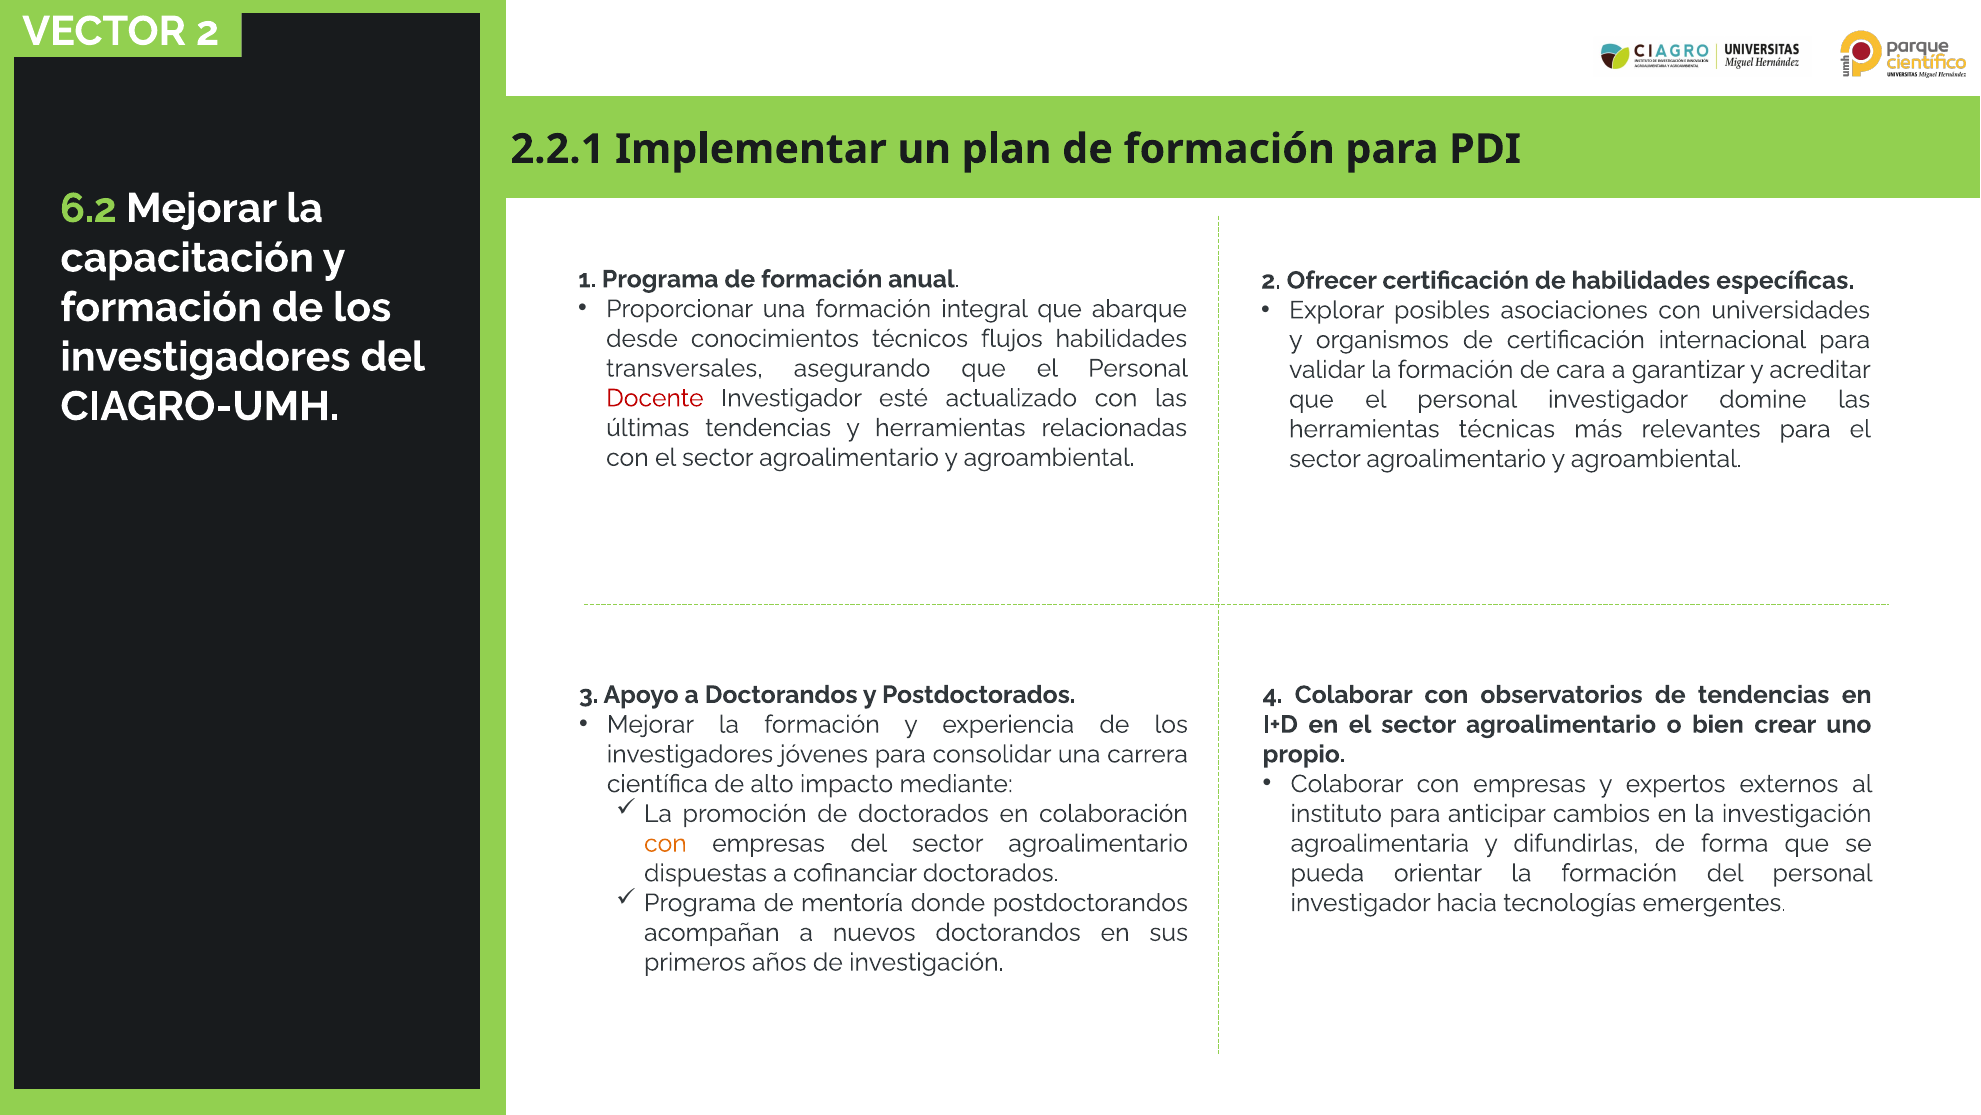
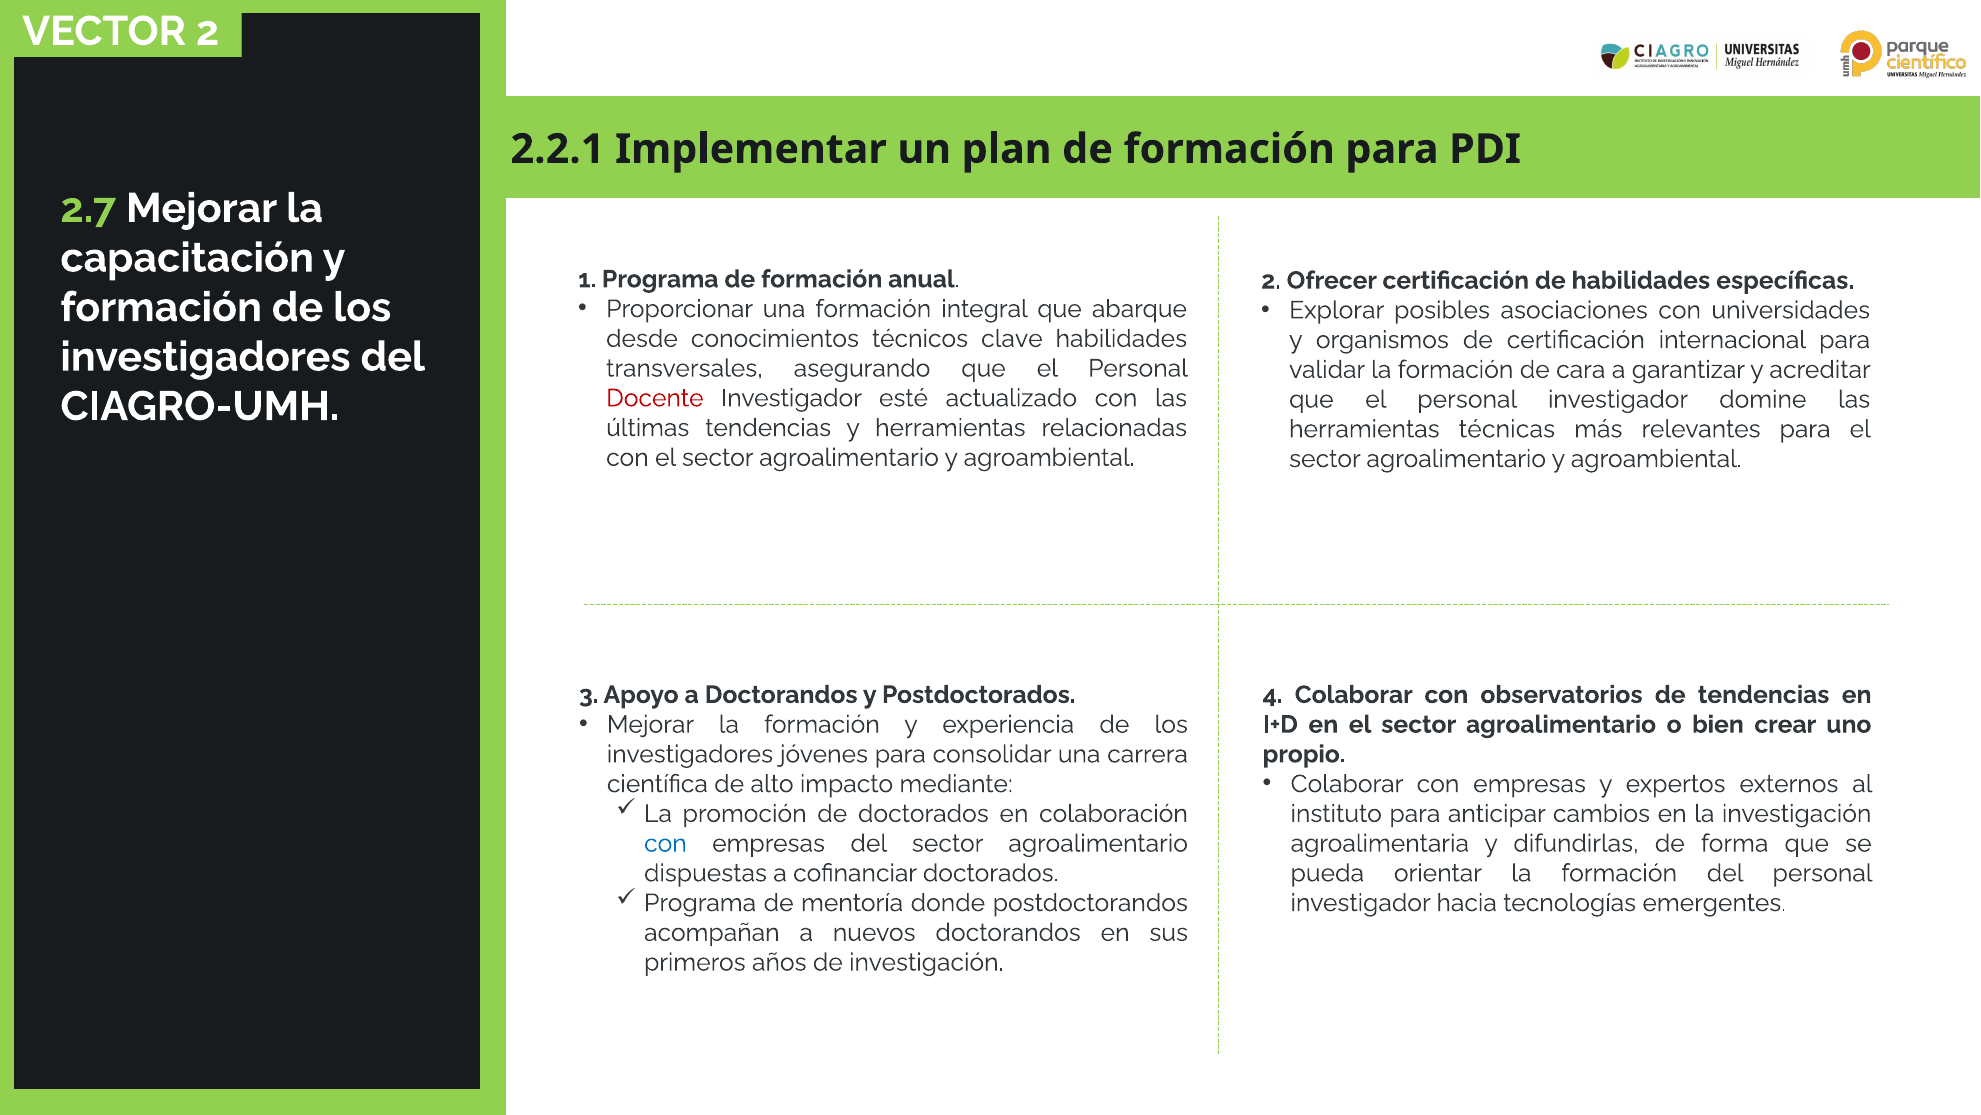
6.2: 6.2 -> 2.7 (88, 208)
flujos: flujos -> clave (1012, 339)
con colour: orange -> blue (665, 843)
